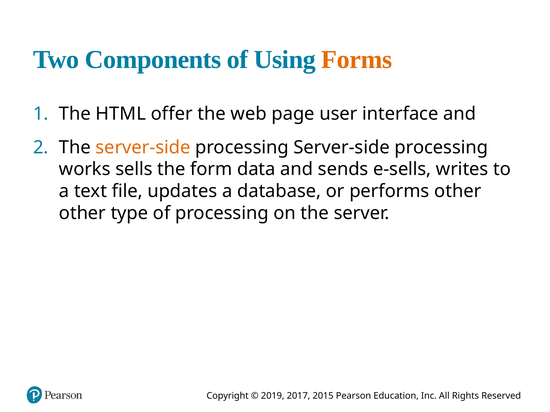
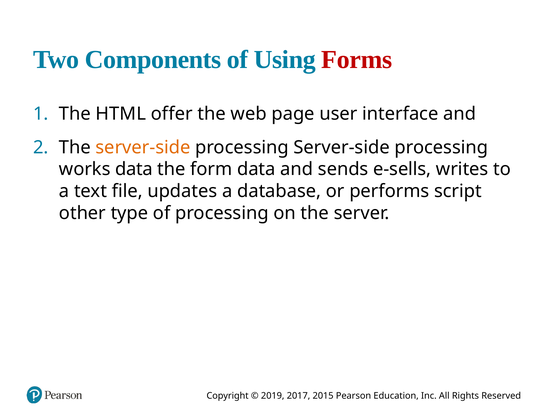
Forms colour: orange -> red (357, 60)
works sells: sells -> data (134, 169)
performs other: other -> script (458, 191)
